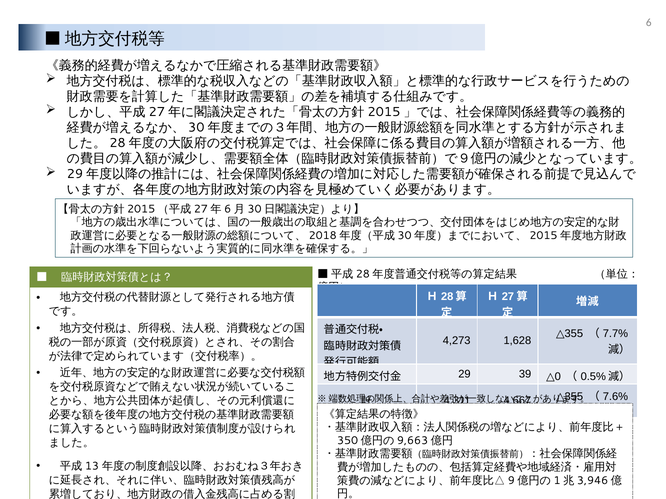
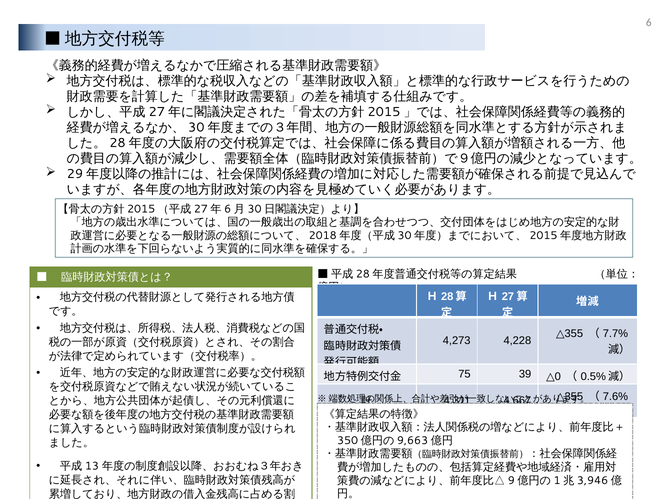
1,628: 1,628 -> 4,228 (517, 341)
29: 29 -> 75 (464, 374)
